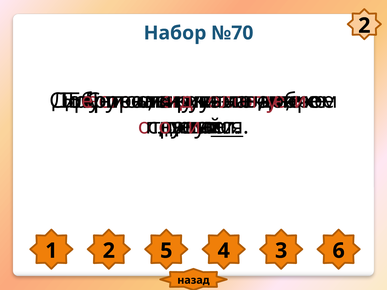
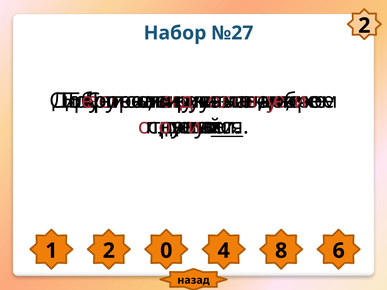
№70: №70 -> №27 (232, 33)
5: 5 -> 0 (166, 251)
3: 3 -> 8 (281, 251)
